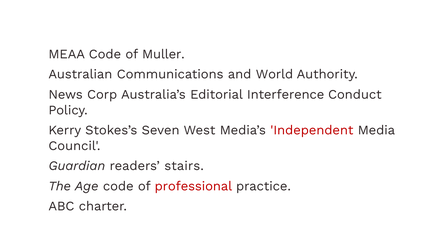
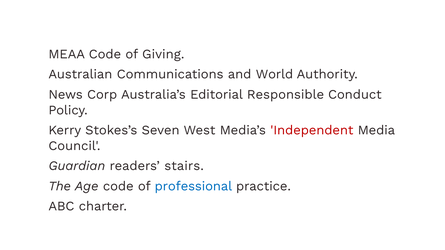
Muller: Muller -> Giving (163, 54)
Interference: Interference -> Responsible (286, 95)
professional colour: red -> blue (193, 186)
